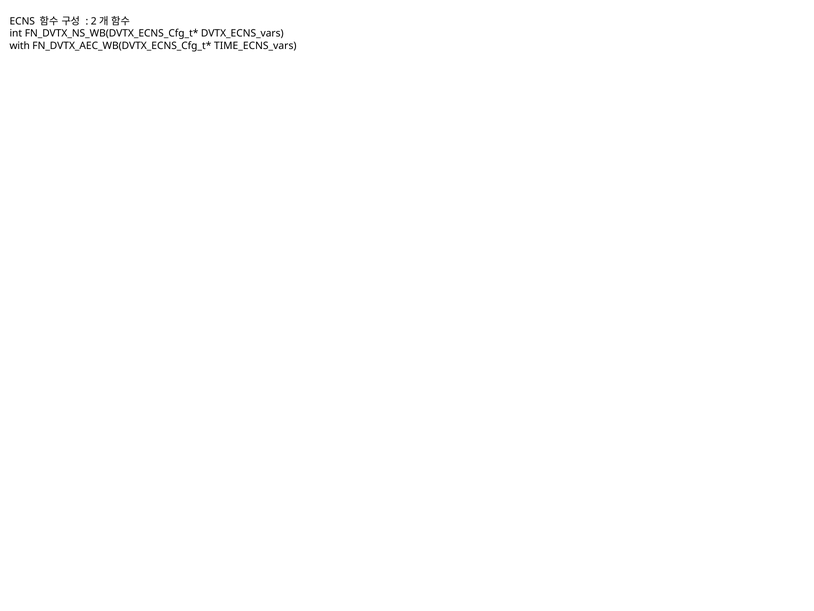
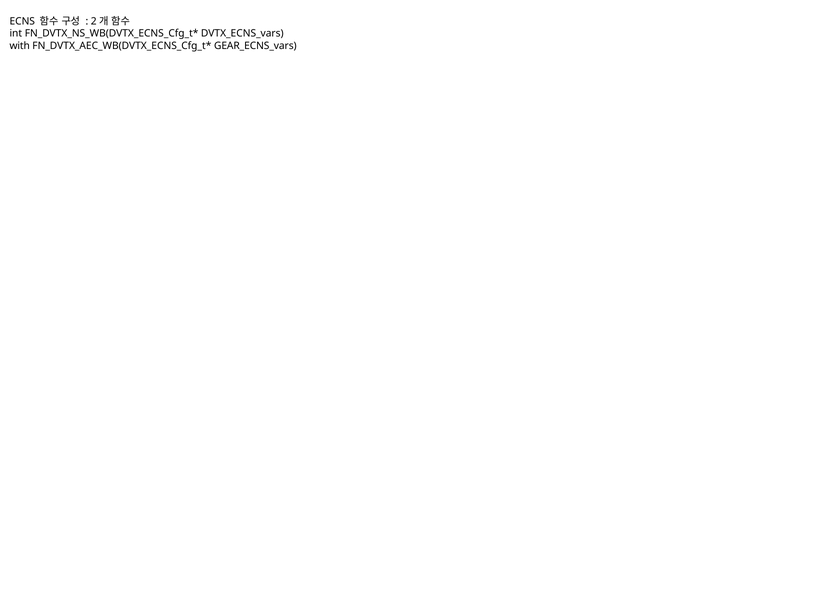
TIME_ECNS_vars: TIME_ECNS_vars -> GEAR_ECNS_vars (255, 46)
